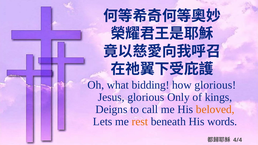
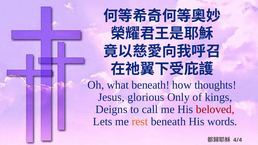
what bidding: bidding -> beneath (151, 85)
how glorious: glorious -> thoughts (215, 85)
beloved colour: orange -> red (215, 110)
